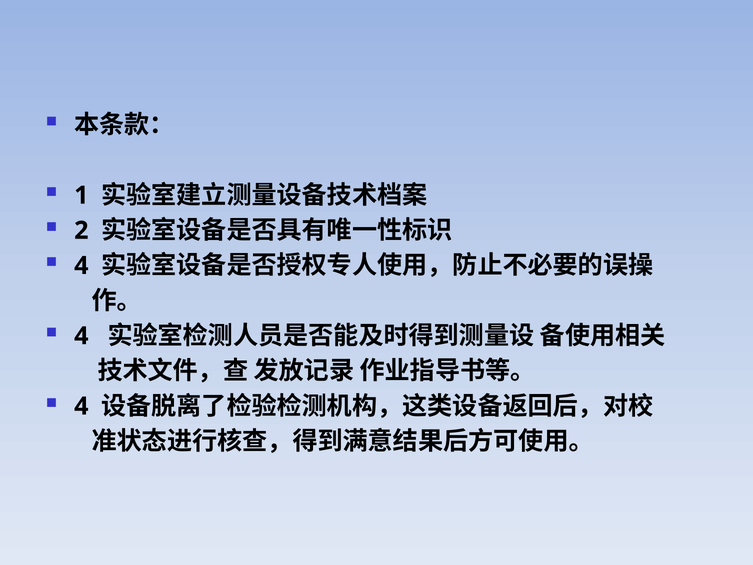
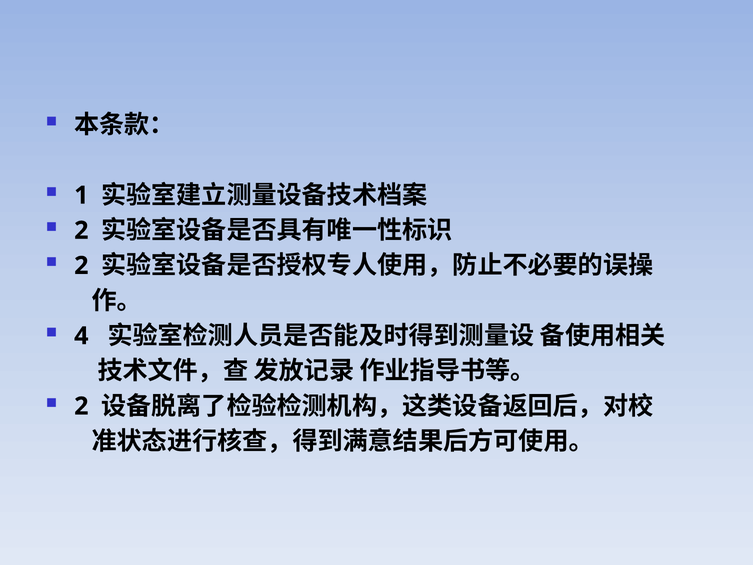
4: 4 -> 2 (81, 266)
4: 4 -> 2 (81, 406)
